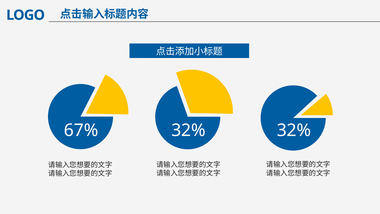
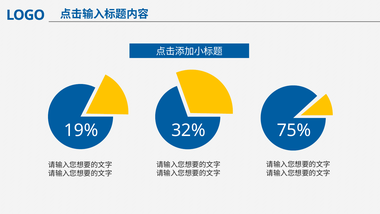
67%: 67% -> 19% (81, 130)
32% 32%: 32% -> 75% (294, 130)
